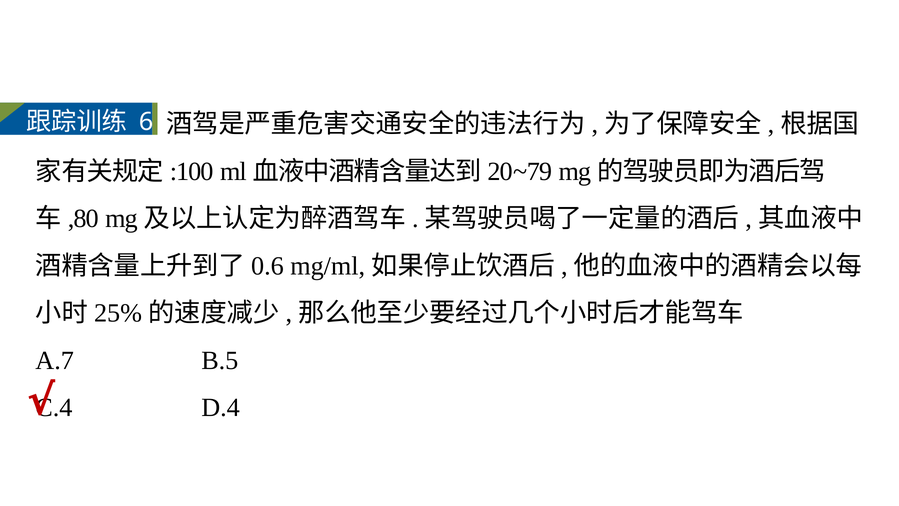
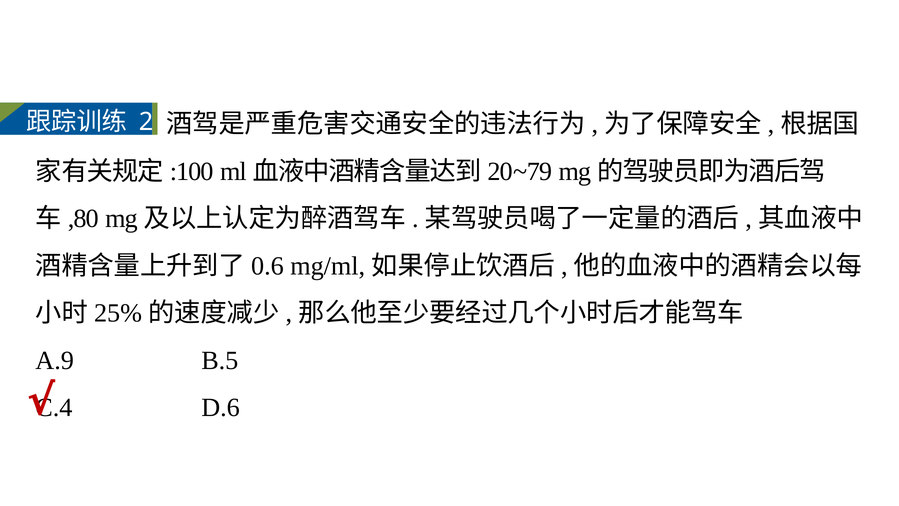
6: 6 -> 2 (146, 122)
A.7: A.7 -> A.9 (55, 360)
D.4: D.4 -> D.6 (221, 408)
